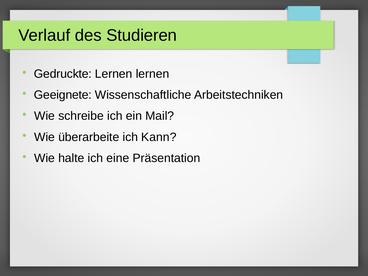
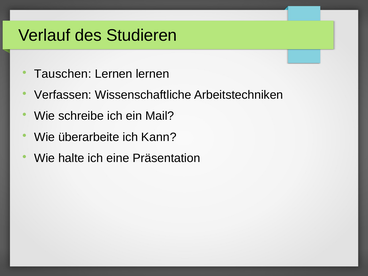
Gedruckte: Gedruckte -> Tauschen (63, 74)
Geeignete: Geeignete -> Verfassen (63, 95)
